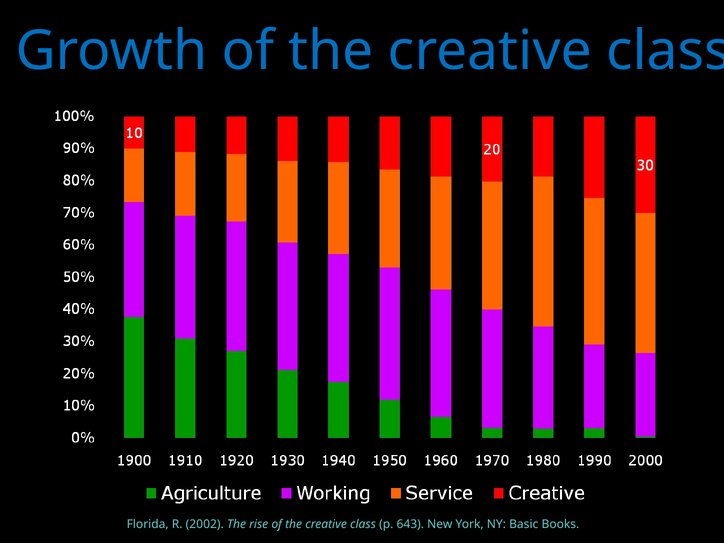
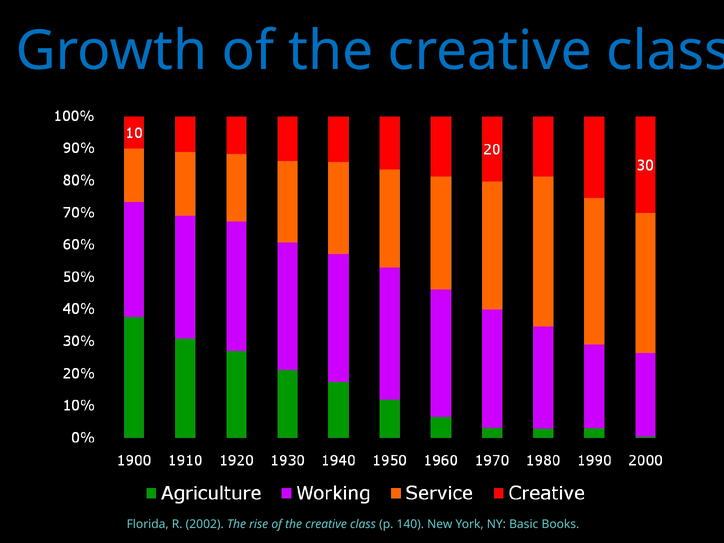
643: 643 -> 140 (410, 524)
